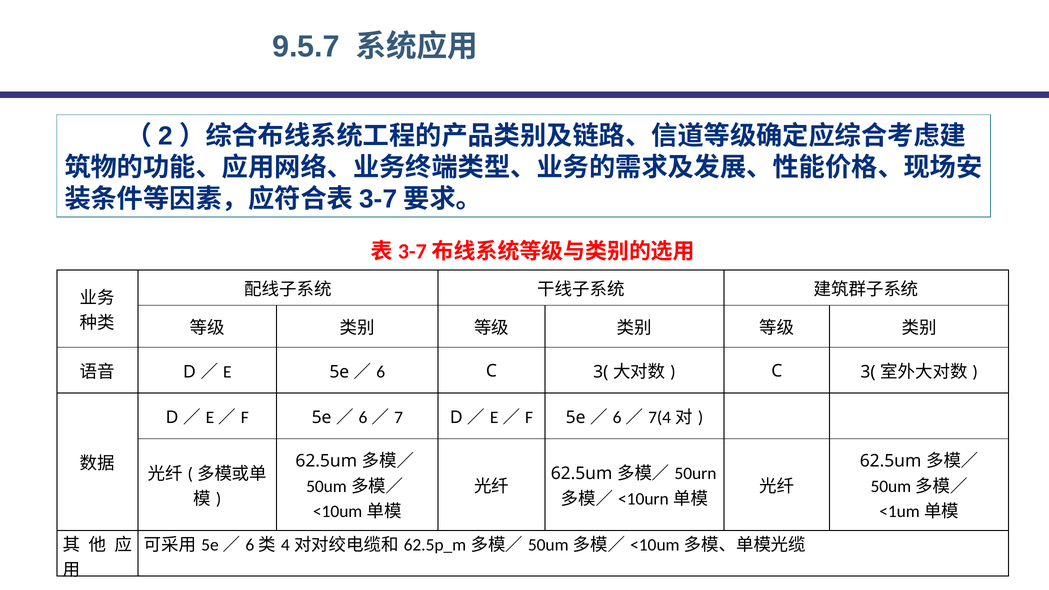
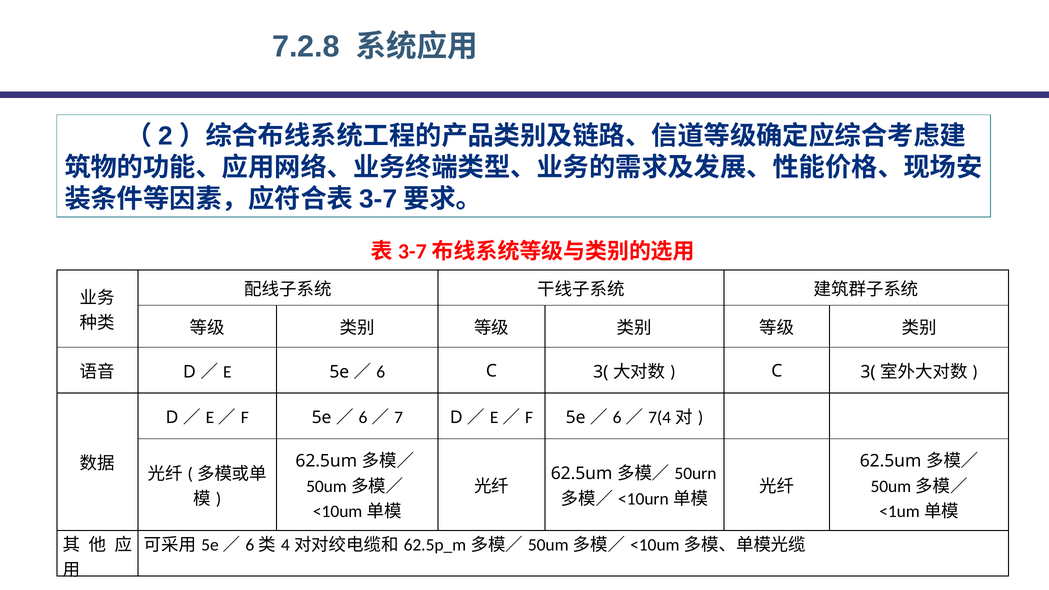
9.5.7: 9.5.7 -> 7.2.8 (306, 47)
